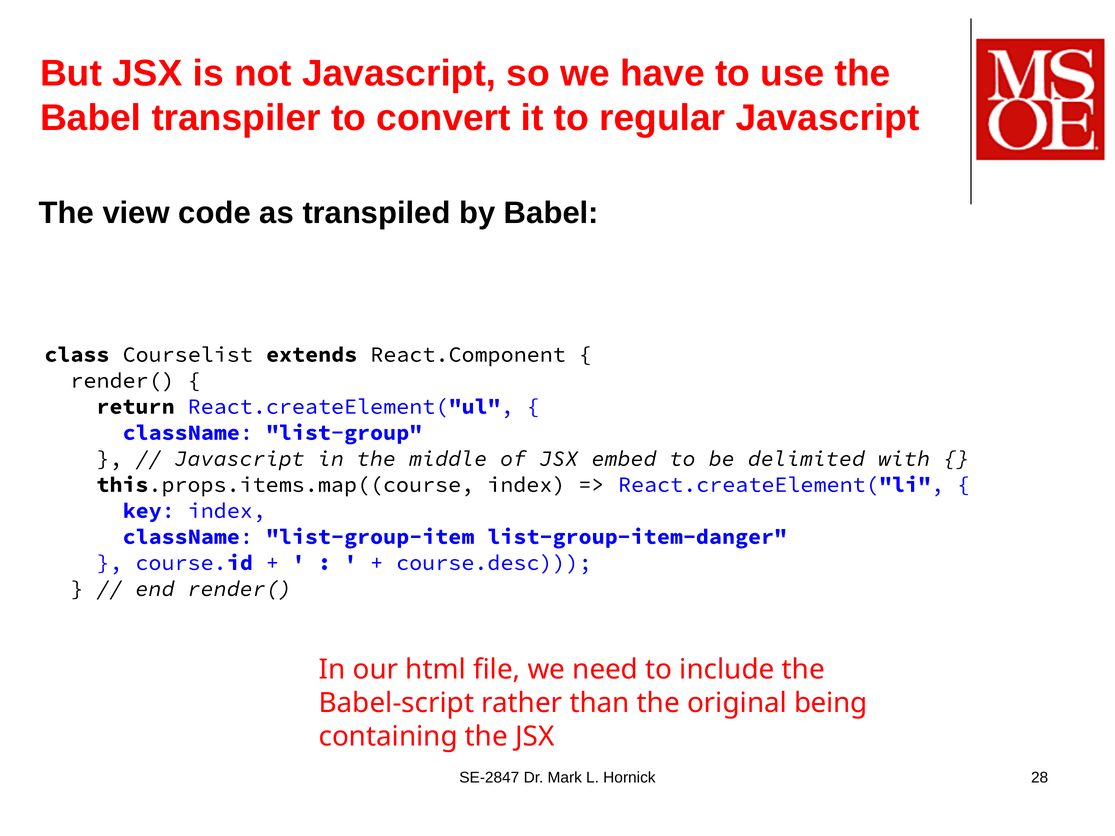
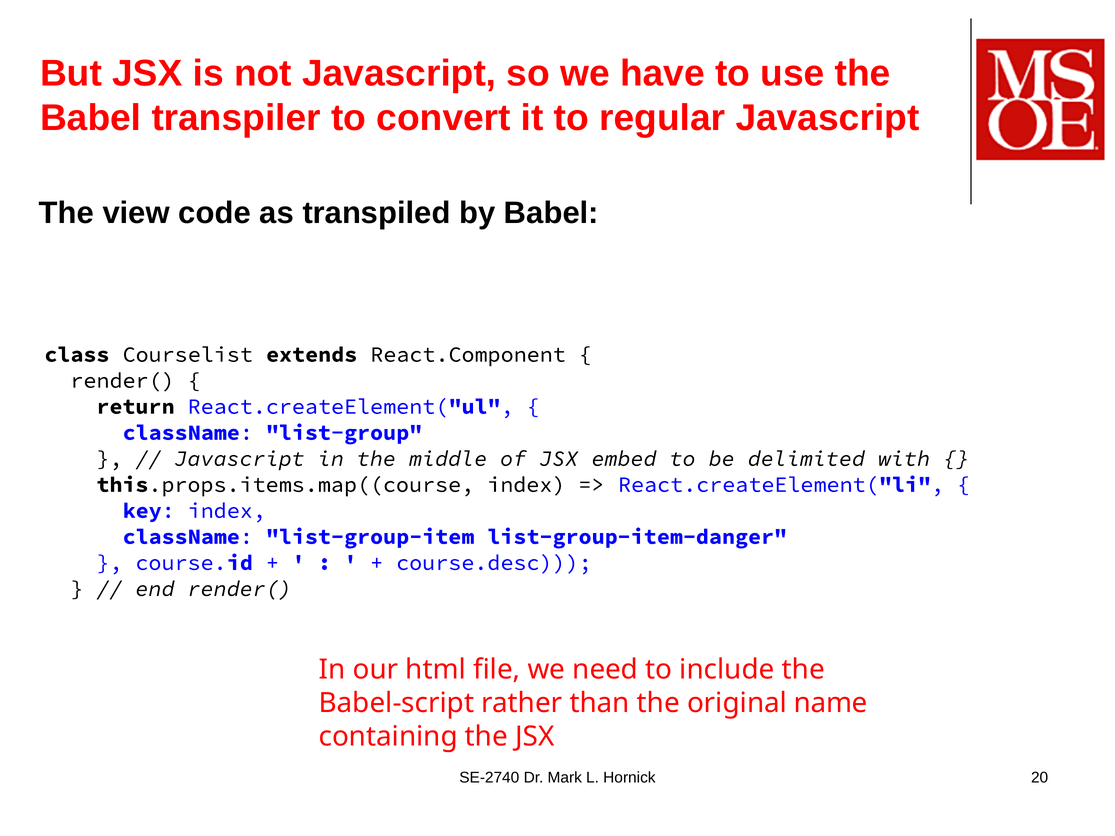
being: being -> name (831, 703)
SE-2847: SE-2847 -> SE-2740 (489, 778)
28: 28 -> 20 (1040, 778)
